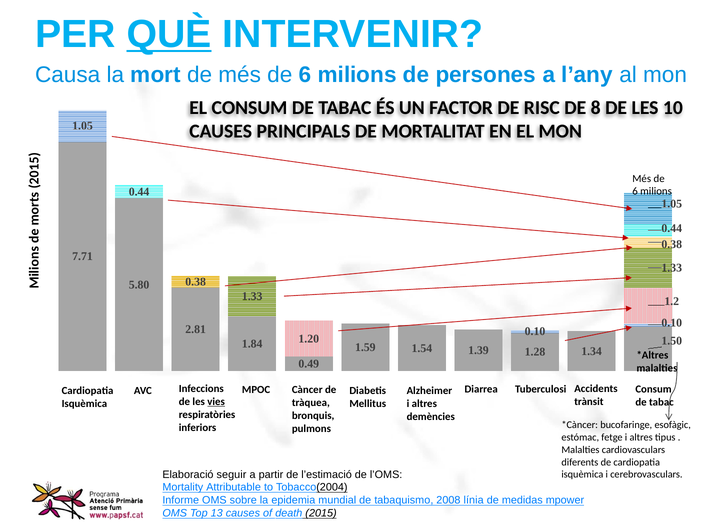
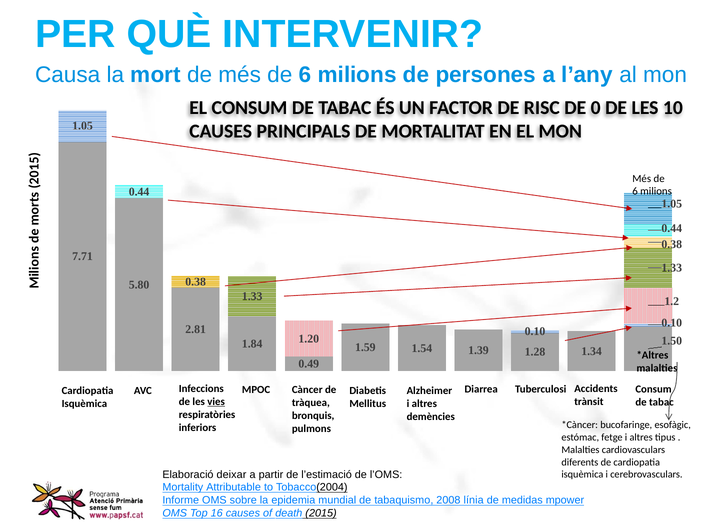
QUÈ underline: present -> none (169, 34)
DE 8: 8 -> 0 (596, 108)
seguir: seguir -> deixar (231, 475)
13: 13 -> 16 (217, 514)
